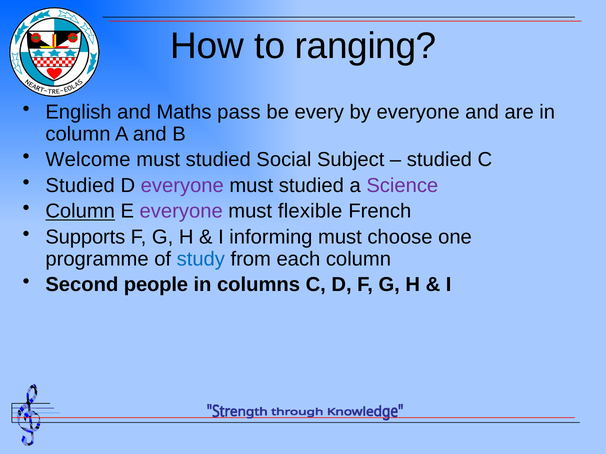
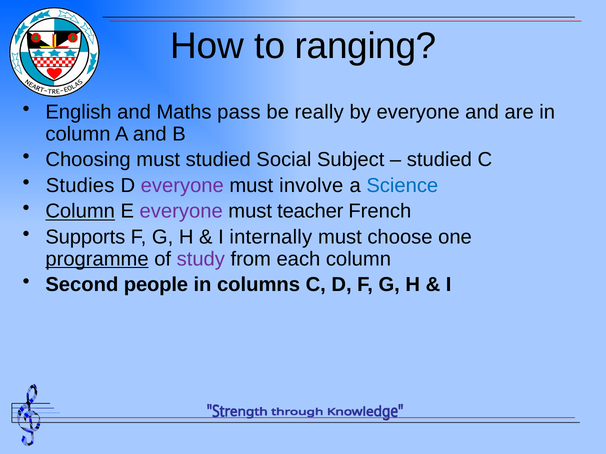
every: every -> really (319, 112)
Welcome: Welcome -> Choosing (88, 160)
Studied: Studied -> Studies (80, 186)
studied: studied -> involve (311, 186)
Science colour: purple -> blue (402, 186)
flexible: flexible -> teacher (310, 212)
informing: informing -> internally (271, 237)
programme underline: none -> present (97, 259)
study colour: blue -> purple (201, 259)
